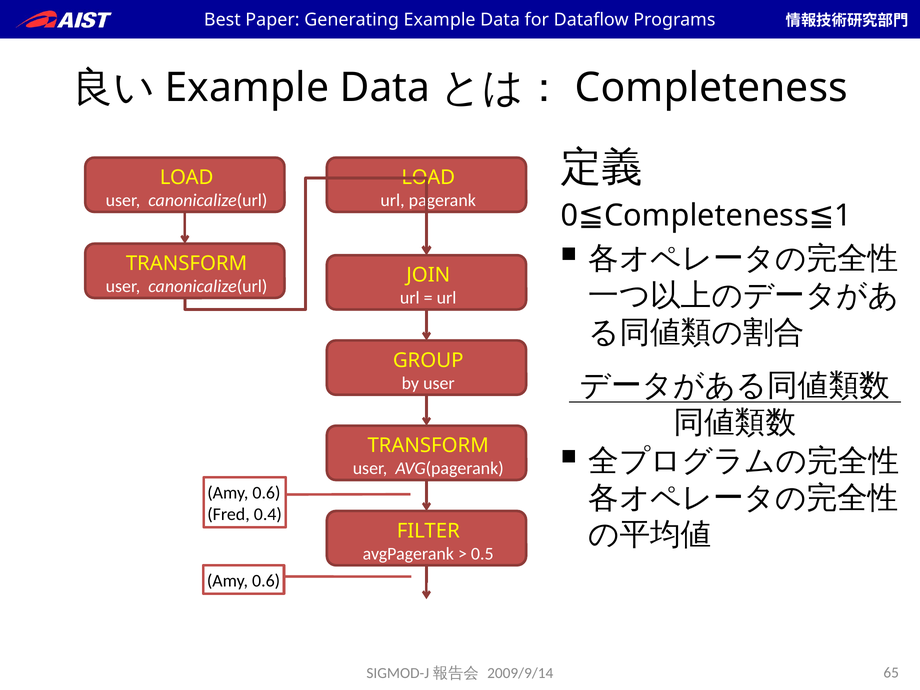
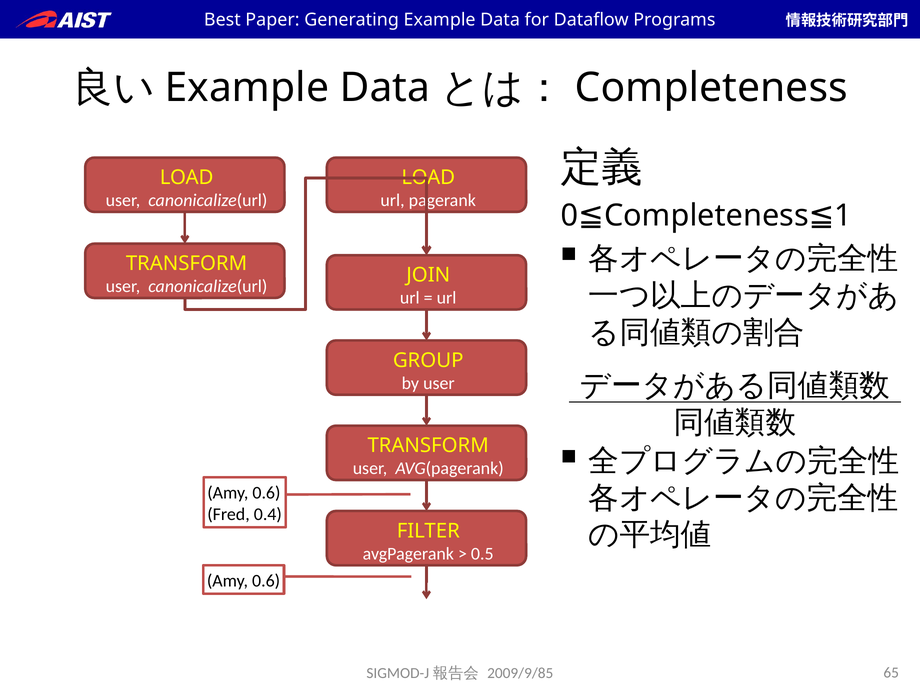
2009/9/14: 2009/9/14 -> 2009/9/85 (520, 673)
